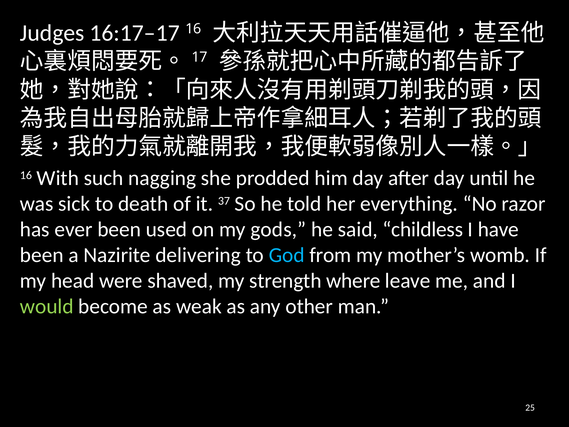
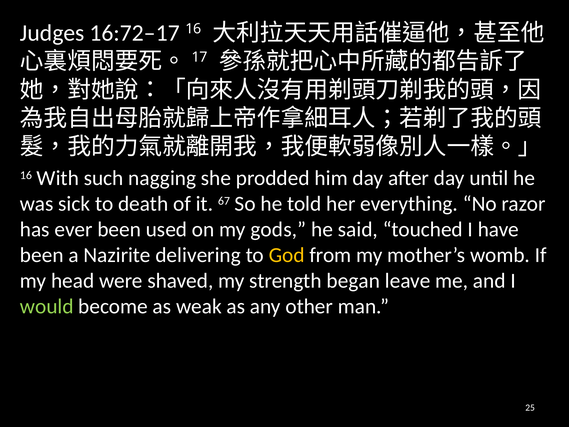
16:17–17: 16:17–17 -> 16:72–17 (135, 33)
37: 37 -> 67 (224, 201)
childless: childless -> touched (423, 229)
God colour: light blue -> yellow (287, 255)
where: where -> began (353, 281)
